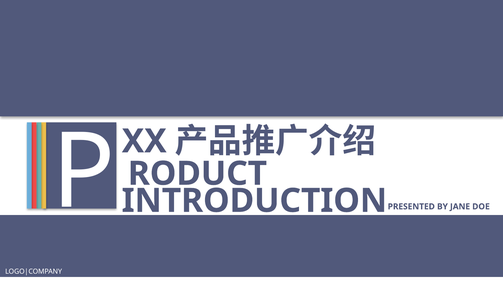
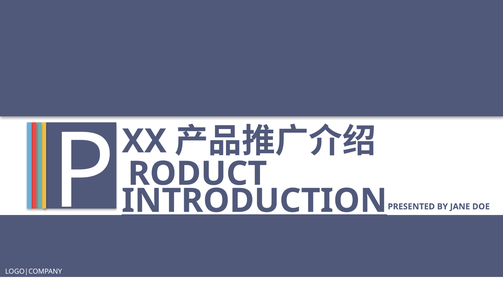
INTRODUCTION underline: none -> present (254, 201)
